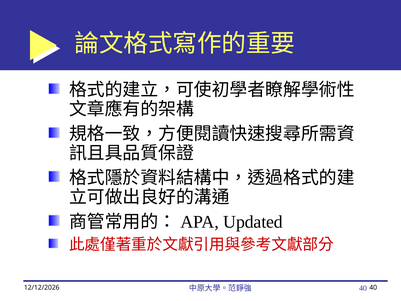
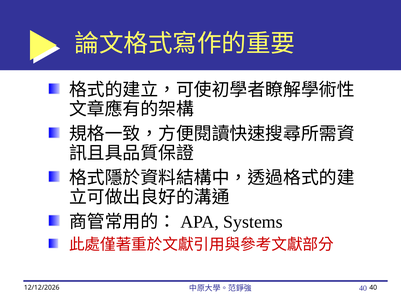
Updated: Updated -> Systems (253, 222)
